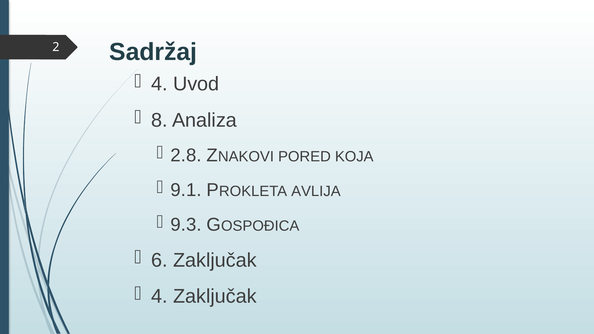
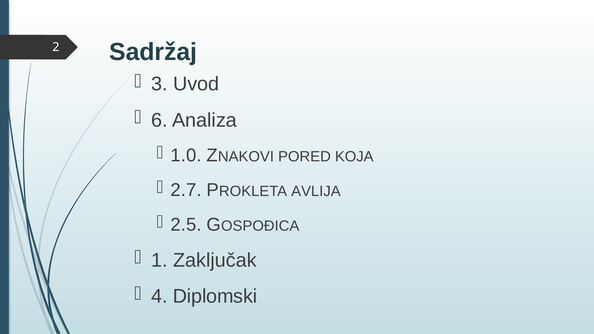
4: 4 -> 3 (159, 84)
8: 8 -> 6 (159, 120)
2.8: 2.8 -> 1.0 (186, 156)
9.1: 9.1 -> 2.7 (186, 190)
9.3: 9.3 -> 2.5 (186, 225)
6: 6 -> 1 (159, 260)
4 Zaključak: Zaključak -> Diplomski (215, 297)
